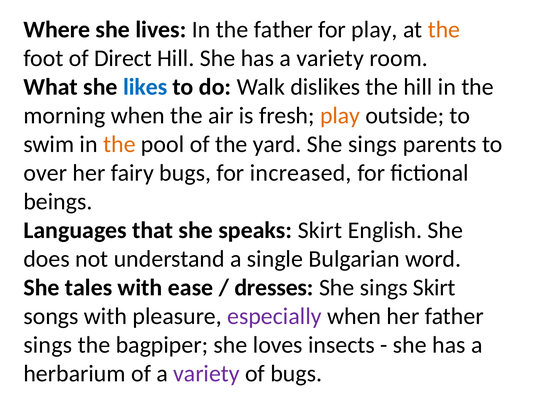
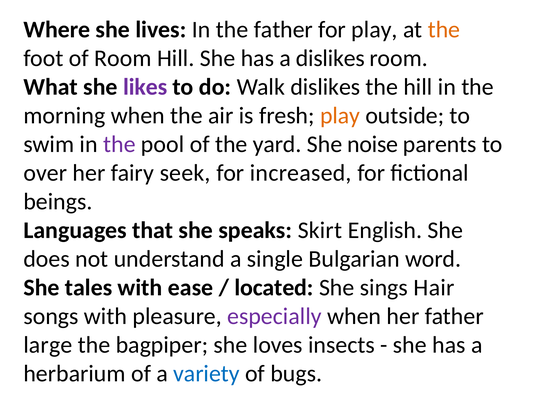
of Direct: Direct -> Room (123, 58)
has a variety: variety -> dislikes (330, 58)
likes colour: blue -> purple (145, 87)
the colour: orange -> purple (119, 145)
yard She sings: sings -> noise (373, 145)
fairy bugs: bugs -> seek (185, 173)
dresses: dresses -> located (274, 288)
sings Skirt: Skirt -> Hair (434, 288)
sings: sings -> large (48, 345)
variety colour: purple -> blue (206, 374)
